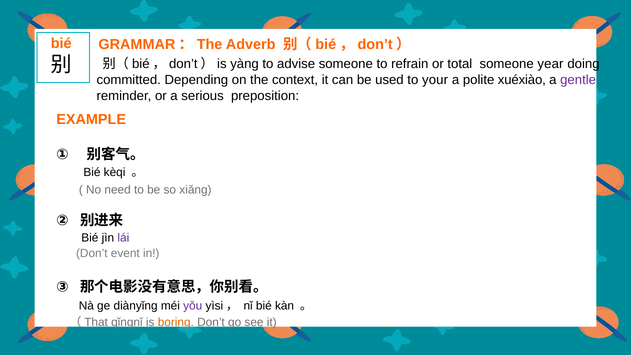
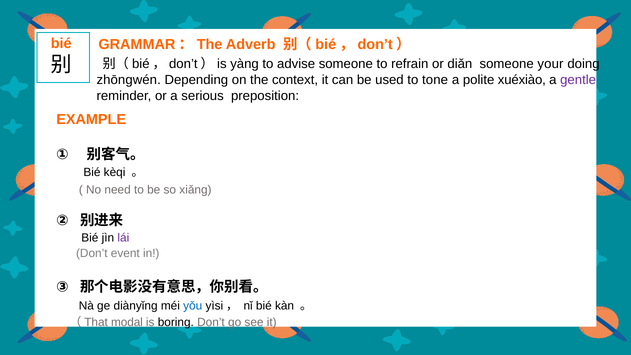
total: total -> diǎn (460, 64)
year: year -> your (550, 64)
committed: committed -> zhōngwén (129, 80)
your: your -> tone (435, 80)
yǒu colour: purple -> blue (193, 306)
qǐngnǐ: qǐngnǐ -> modal (127, 322)
boring colour: orange -> black (176, 322)
